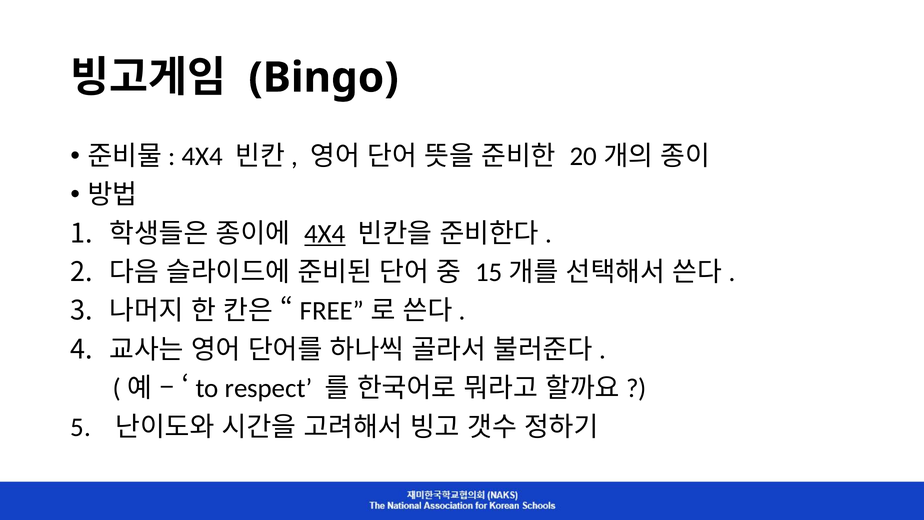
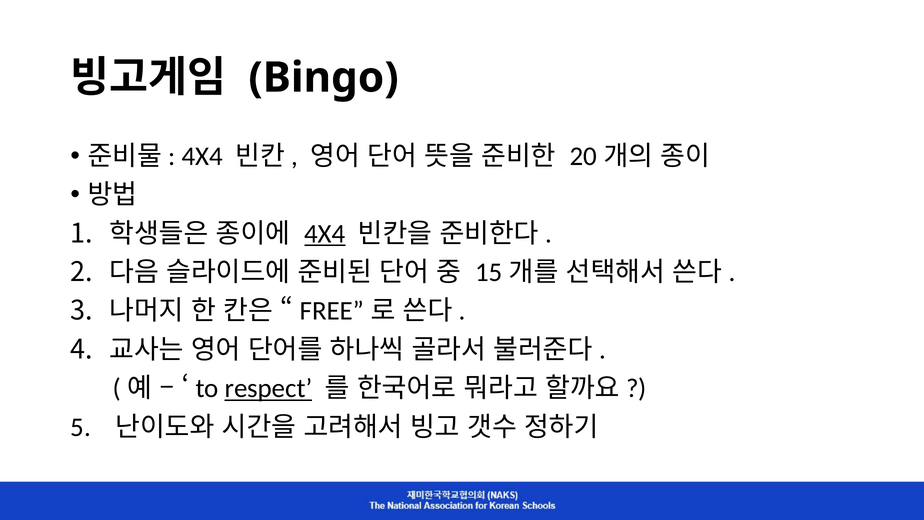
respect underline: none -> present (268, 388)
